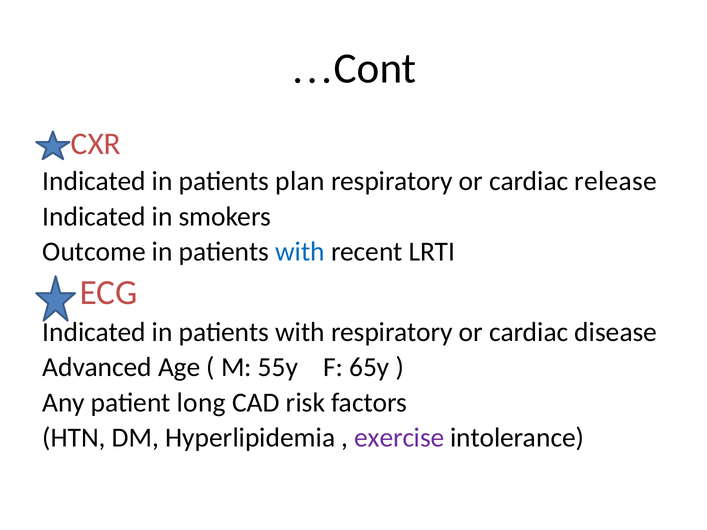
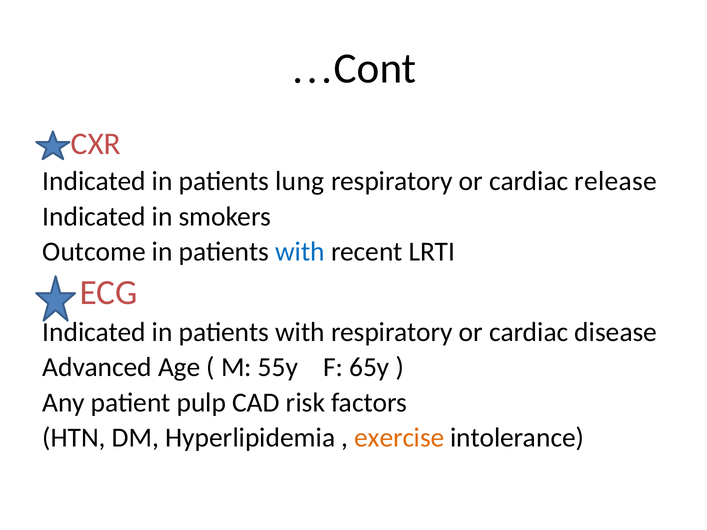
plan: plan -> lung (300, 181)
long: long -> pulp (201, 403)
exercise colour: purple -> orange (399, 438)
